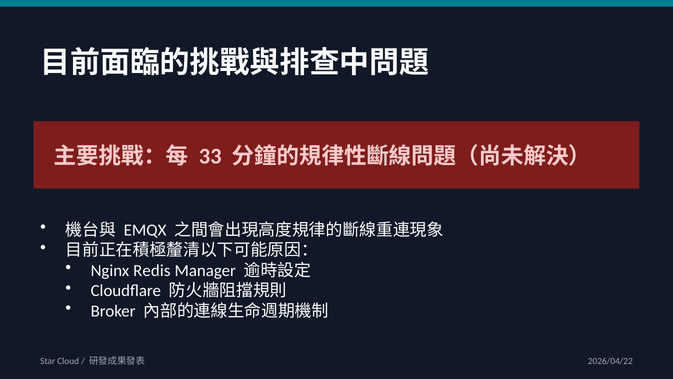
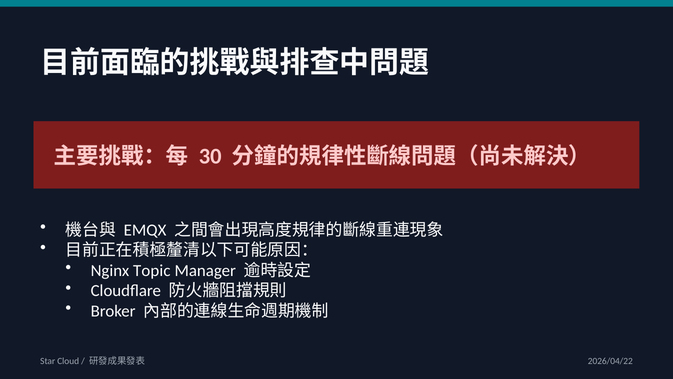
33: 33 -> 30 (210, 156)
Redis: Redis -> Topic (152, 270)
